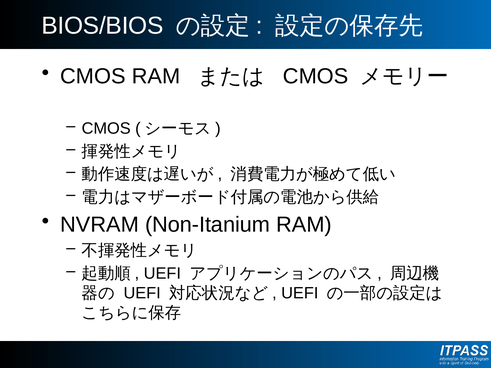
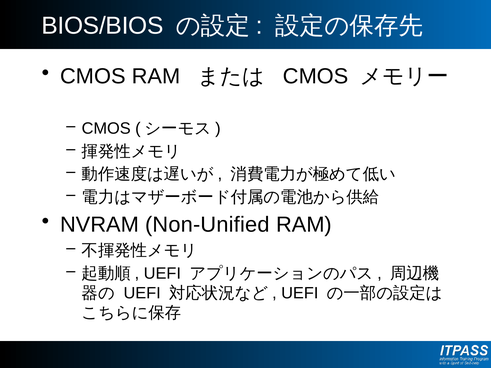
Non-Itanium: Non-Itanium -> Non-Unified (207, 225)
